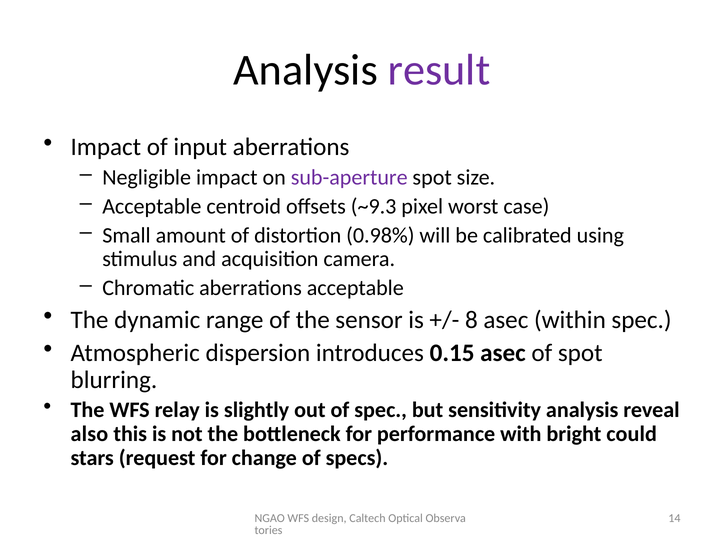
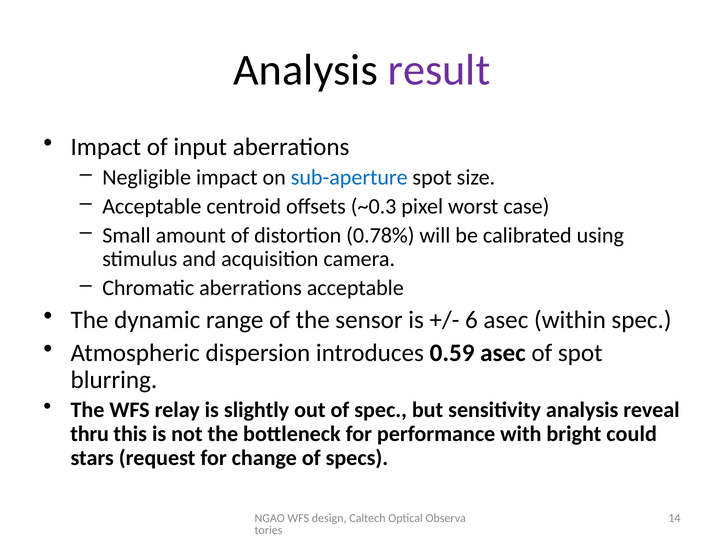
sub-aperture colour: purple -> blue (349, 177)
~9.3: ~9.3 -> ~0.3 (374, 206)
0.98%: 0.98% -> 0.78% (380, 235)
8: 8 -> 6 (471, 320)
0.15: 0.15 -> 0.59 (452, 353)
also: also -> thru (90, 434)
